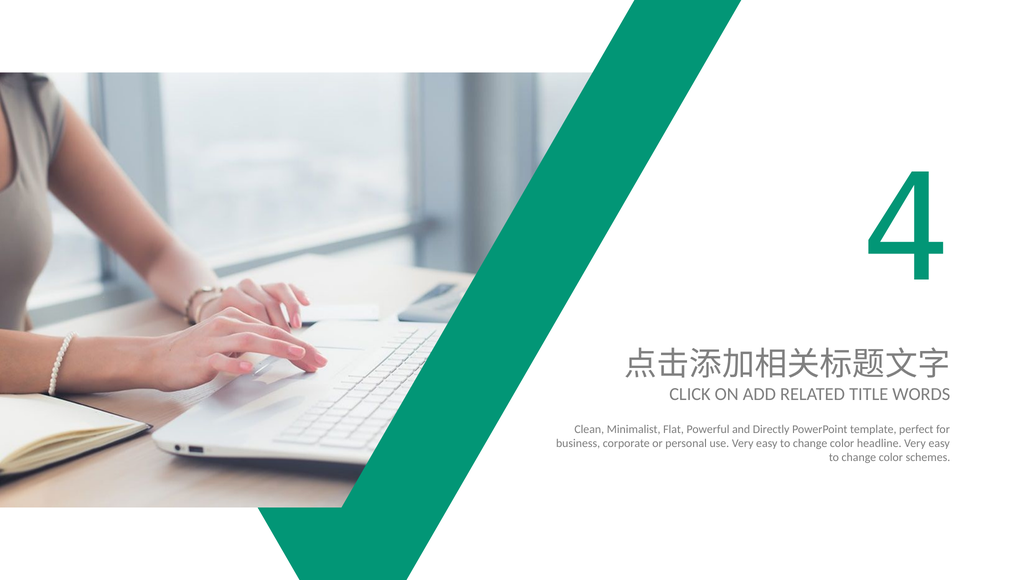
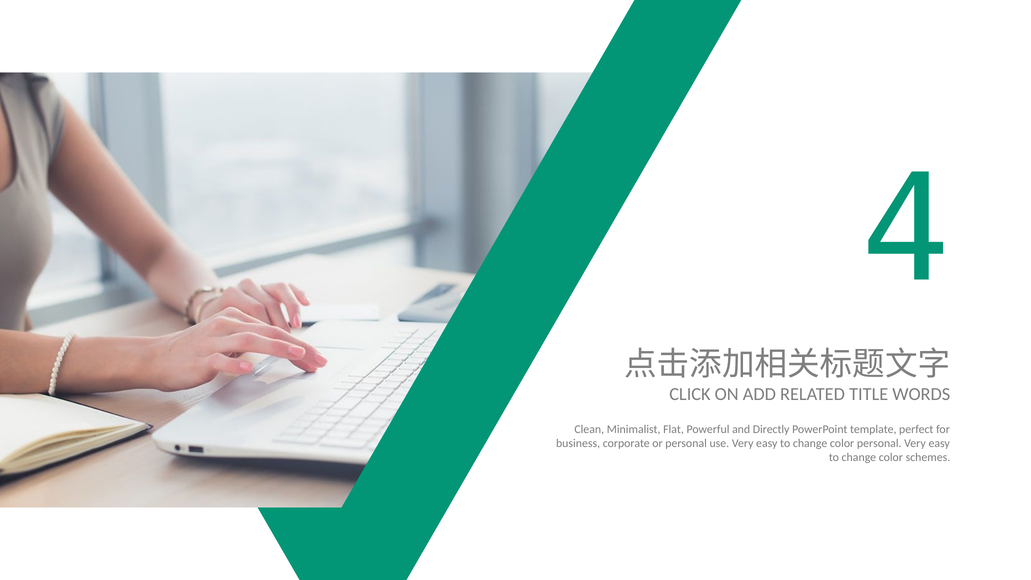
color headline: headline -> personal (879, 443)
